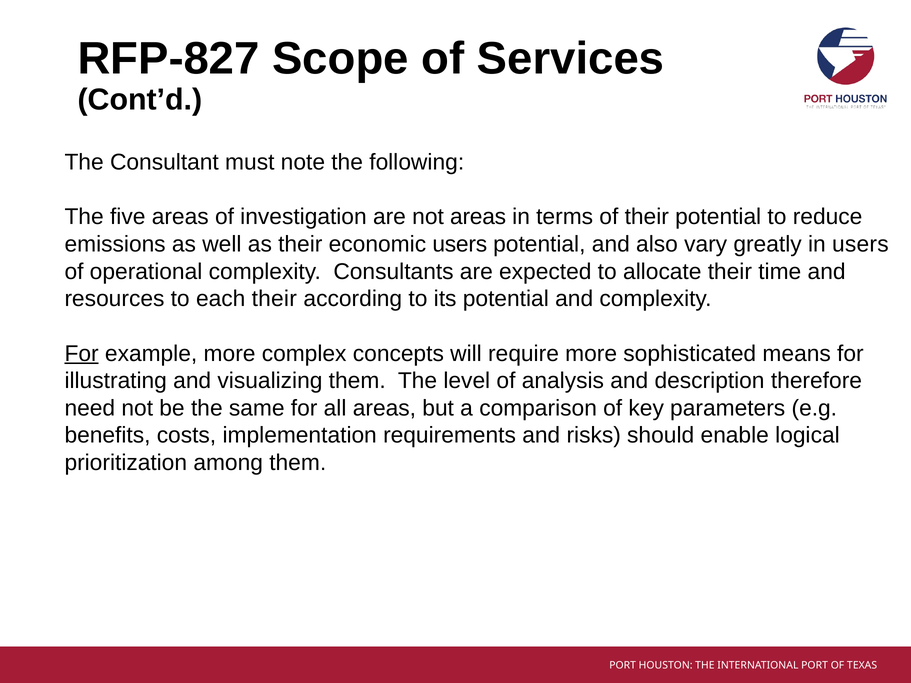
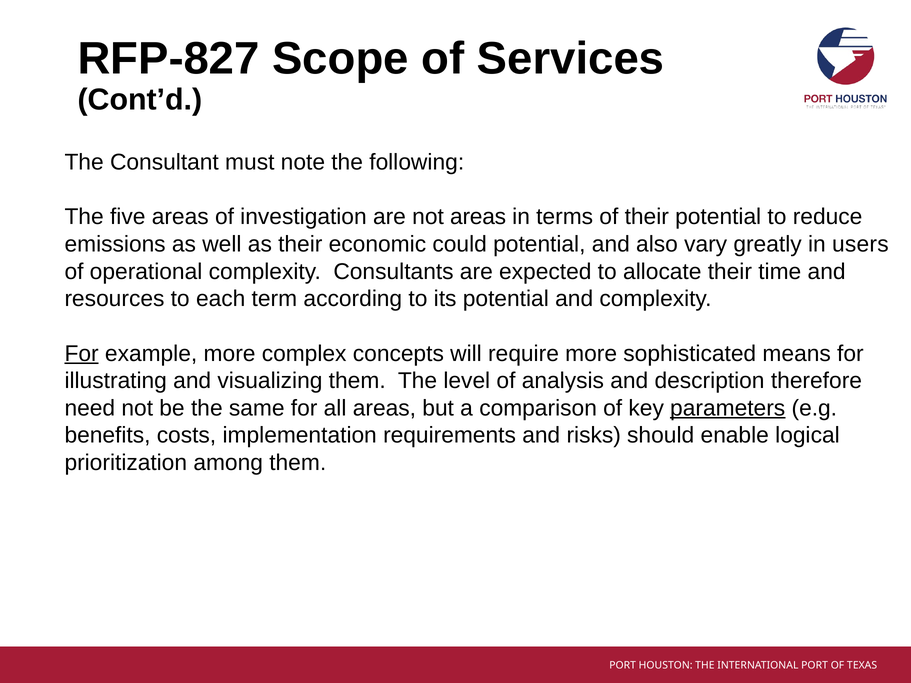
economic users: users -> could (460, 244)
each their: their -> term (274, 299)
parameters underline: none -> present (728, 408)
